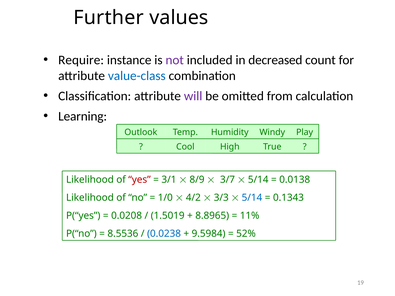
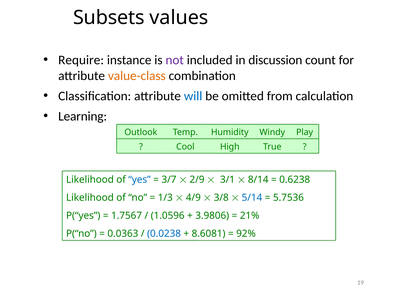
Further: Further -> Subsets (109, 18)
decreased: decreased -> discussion (275, 60)
value-class colour: blue -> orange (137, 76)
will colour: purple -> blue (193, 96)
yes colour: red -> blue (139, 180)
3/1: 3/1 -> 3/7 (169, 180)
8/9: 8/9 -> 2/9 (197, 180)
3/7: 3/7 -> 3/1 (227, 180)
5/14: 5/14 -> 8/14 (258, 180)
0.0138: 0.0138 -> 0.6238 (295, 180)
1/0: 1/0 -> 1/3 (165, 198)
4/2: 4/2 -> 4/9 (193, 198)
3/3: 3/3 -> 3/8 (221, 198)
0.1343: 0.1343 -> 5.7536 (288, 198)
0.0208: 0.0208 -> 1.7567 (127, 216)
1.5019: 1.5019 -> 1.0596 (168, 216)
8.8965: 8.8965 -> 3.9806 (212, 216)
11%: 11% -> 21% (250, 216)
8.5536: 8.5536 -> 0.0363 (123, 234)
9.5984: 9.5984 -> 8.6081 (209, 234)
52%: 52% -> 92% (246, 234)
